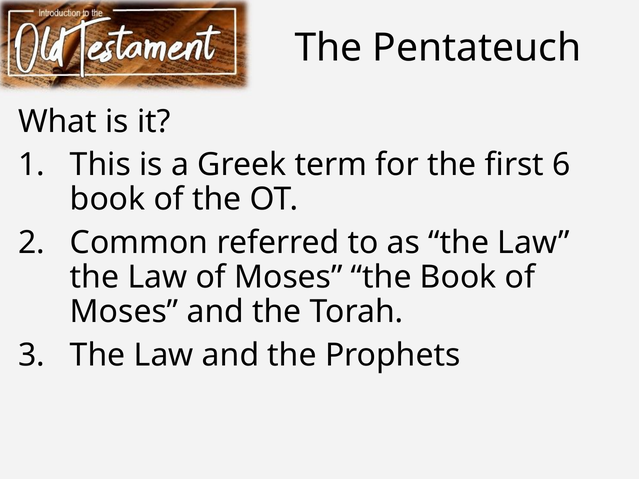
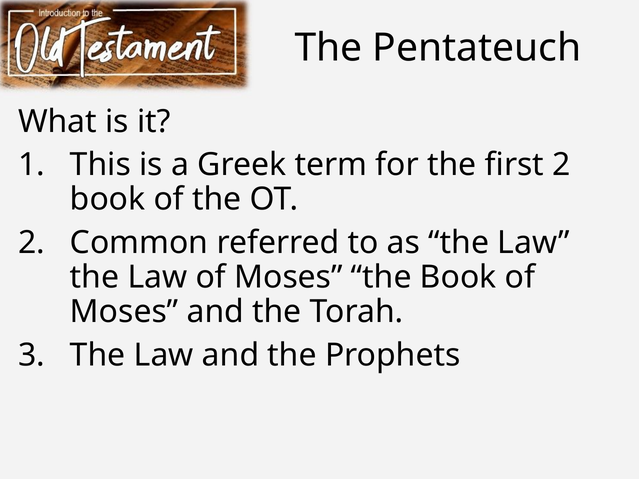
first 6: 6 -> 2 (561, 165)
